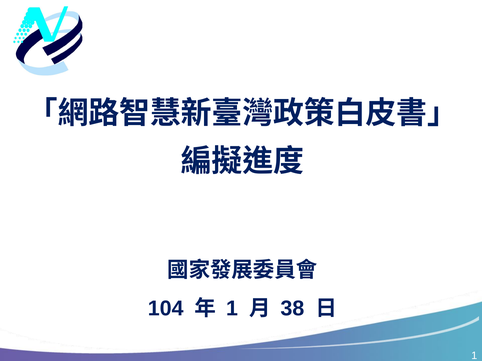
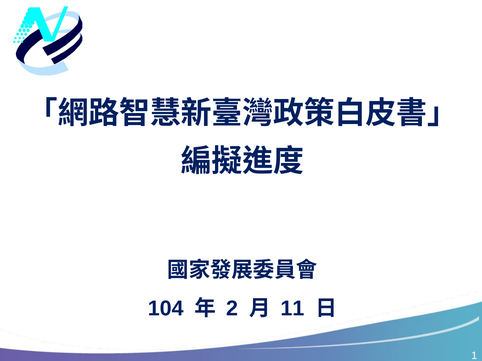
1: 1 -> 2 (232, 309)
38: 38 -> 11 (292, 309)
